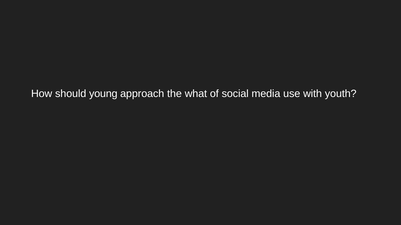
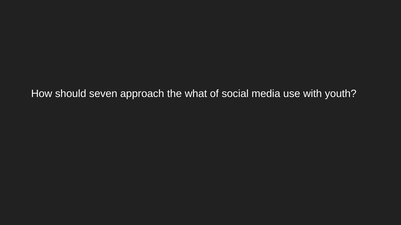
young: young -> seven (103, 94)
